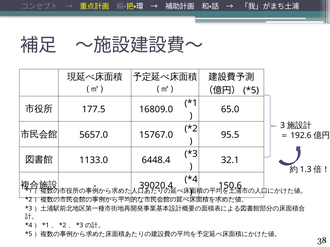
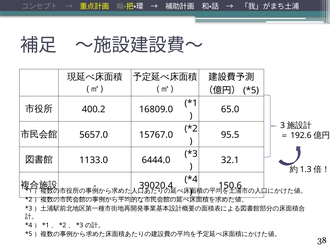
177.5: 177.5 -> 400.2 (94, 110)
6448.4: 6448.4 -> 6444.0 (156, 160)
